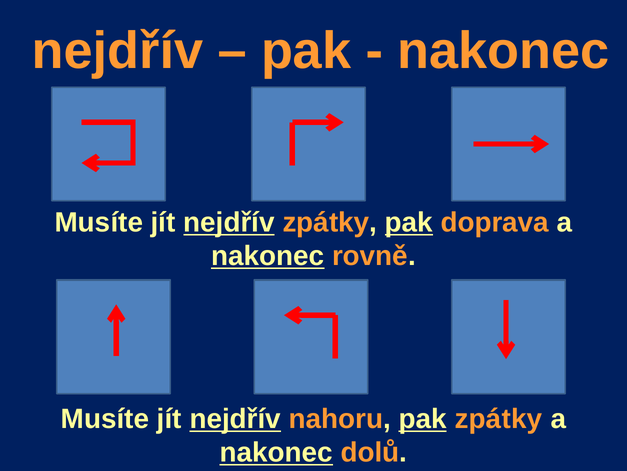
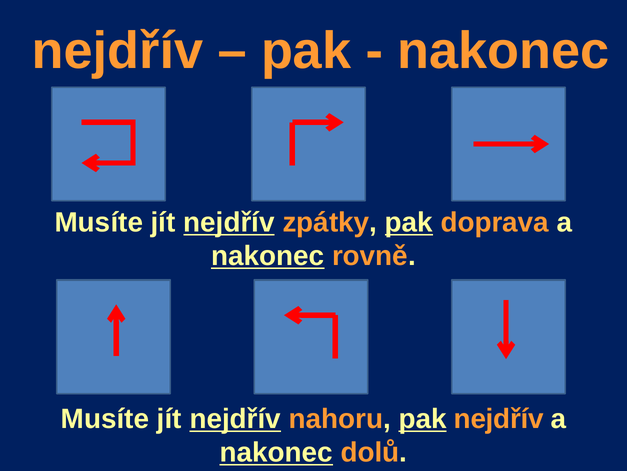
pak zpátky: zpátky -> nejdřív (499, 418)
